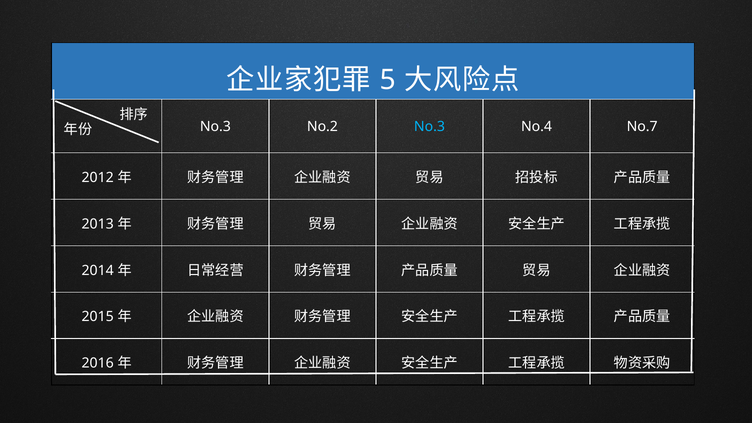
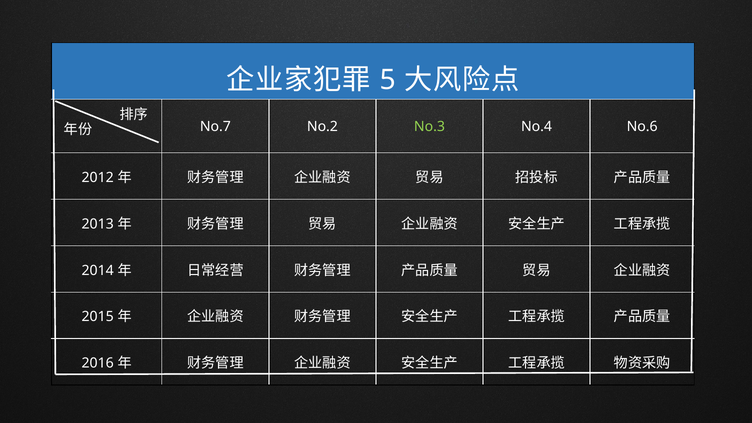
No.3: No.3 -> No.7 (215, 127)
No.3 colour: light blue -> light green (429, 127)
No.7: No.7 -> No.6 (642, 127)
